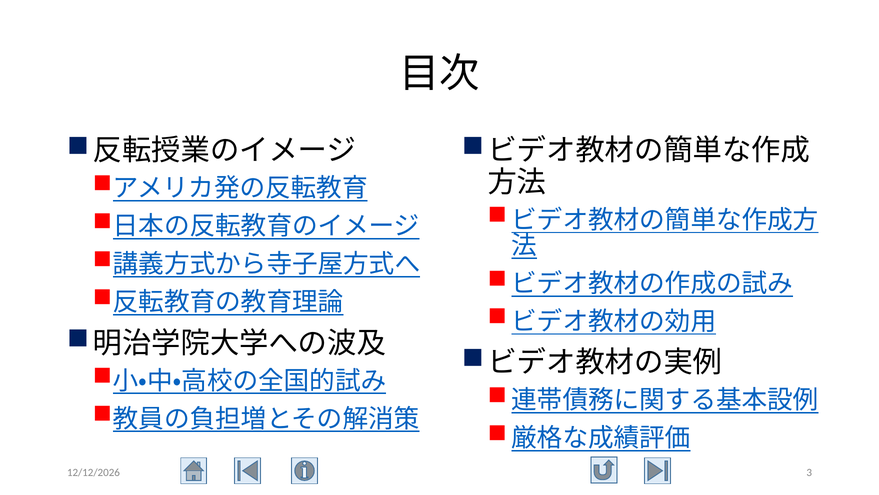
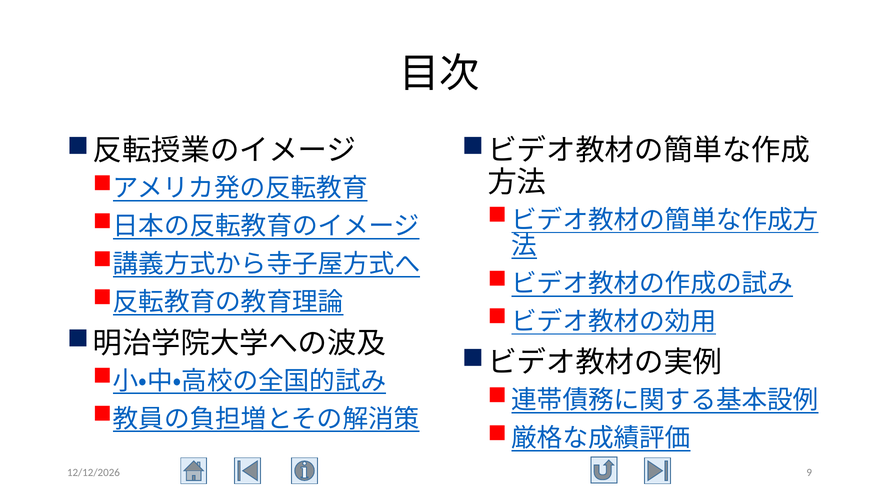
3: 3 -> 9 (809, 472)
